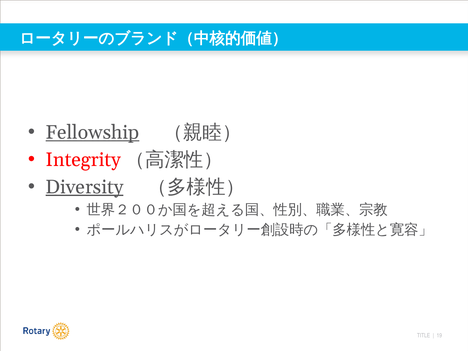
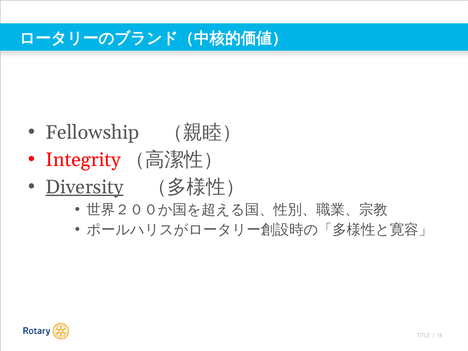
Fellowship underline: present -> none (92, 132)
